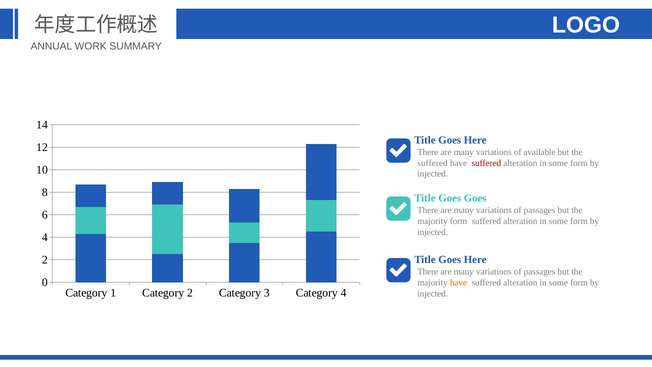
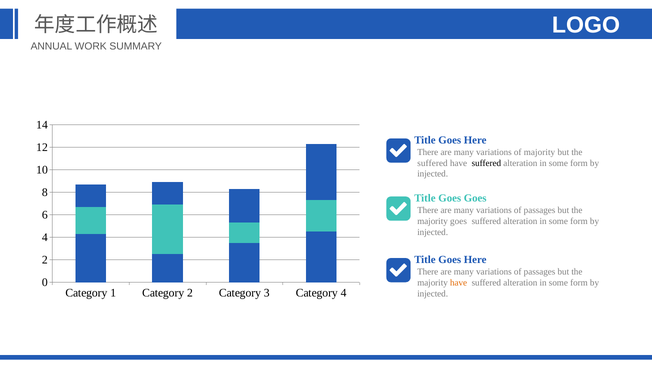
of available: available -> majority (539, 152)
suffered colour: red -> black (486, 163)
majority form: form -> goes (459, 221)
